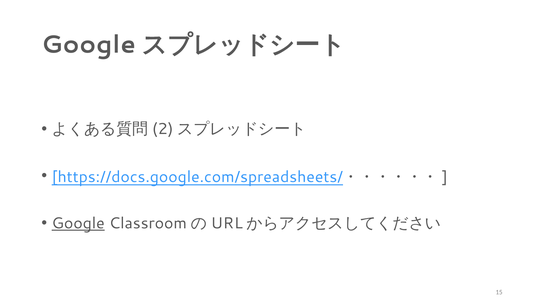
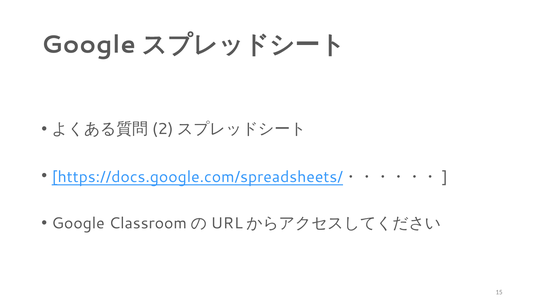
Google underline: present -> none (78, 223)
